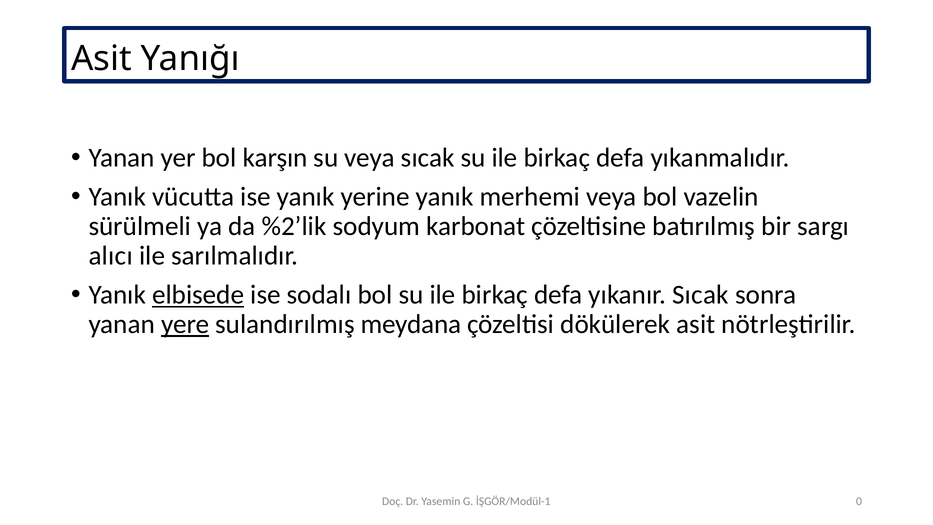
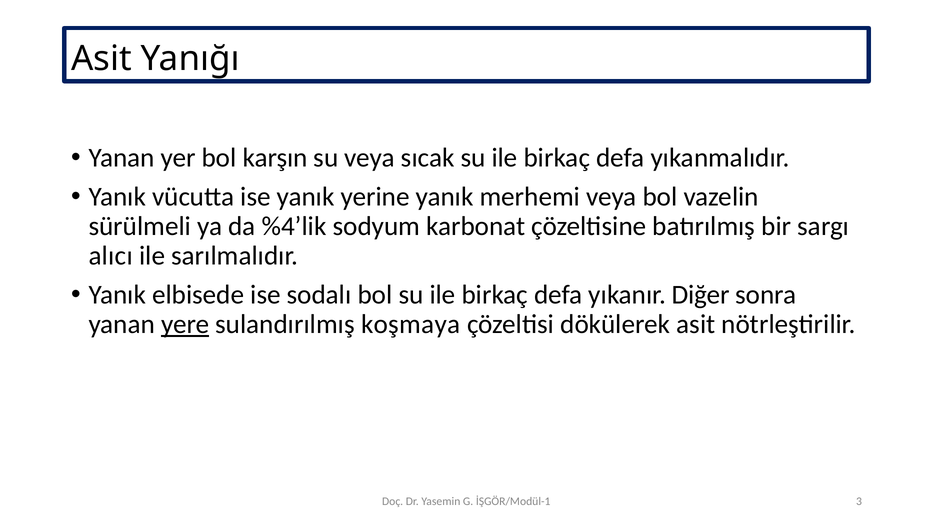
%2’lik: %2’lik -> %4’lik (294, 226)
elbisede underline: present -> none (198, 295)
yıkanır Sıcak: Sıcak -> Diğer (701, 295)
meydana: meydana -> koşmaya (411, 324)
0: 0 -> 3 (859, 501)
